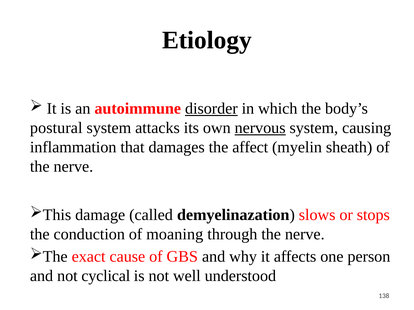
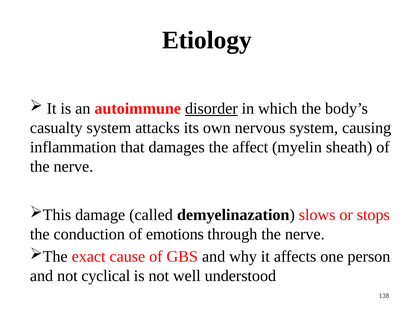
postural: postural -> casualty (56, 128)
nervous underline: present -> none (260, 128)
moaning: moaning -> emotions (175, 234)
